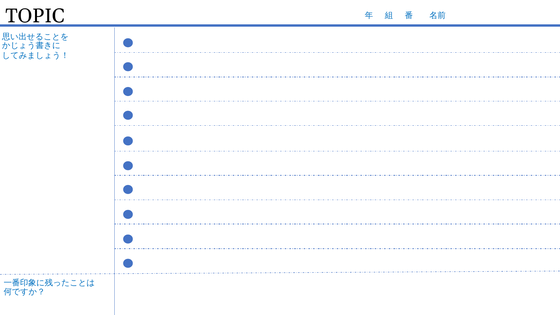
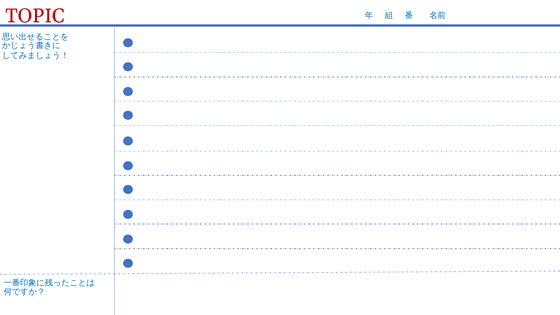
TOPIC colour: black -> red (35, 16)
